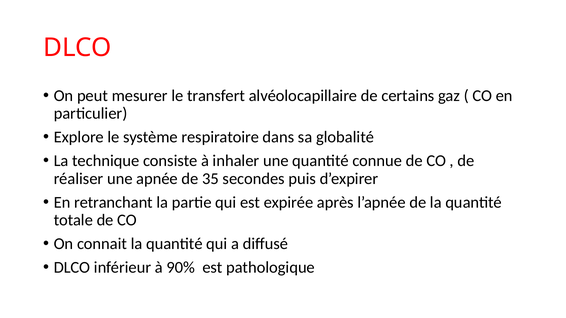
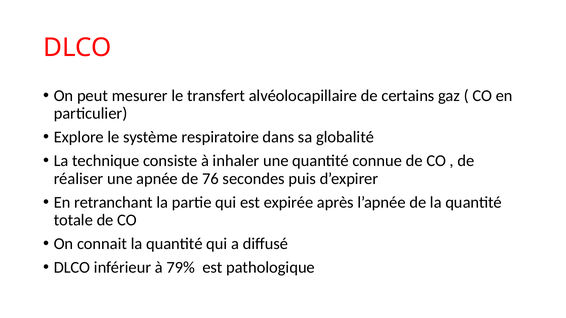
35: 35 -> 76 (211, 179)
90%: 90% -> 79% (181, 268)
